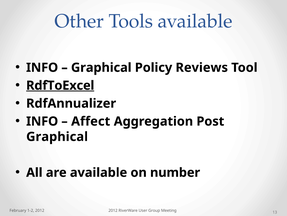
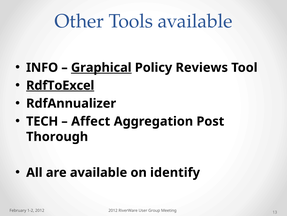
Graphical underline: none -> present (101, 67)
INFO: INFO -> TECH (42, 121)
Graphical: Graphical -> Thorough (57, 136)
number: number -> identify (175, 172)
